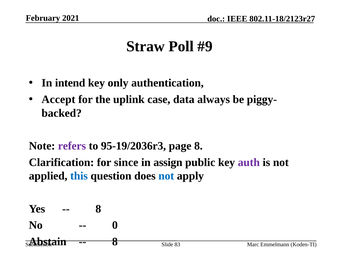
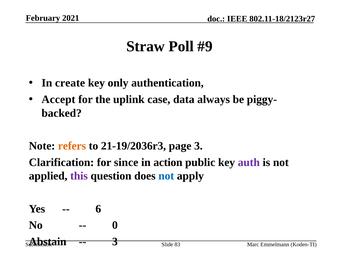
intend: intend -> create (70, 83)
refers colour: purple -> orange (72, 145)
95-19/2036r3: 95-19/2036r3 -> 21-19/2036r3 (133, 145)
page 8: 8 -> 3 (198, 145)
assign: assign -> action (168, 162)
this colour: blue -> purple (79, 175)
8: 8 -> 6 (98, 208)
8: 8 -> 3 (115, 241)
